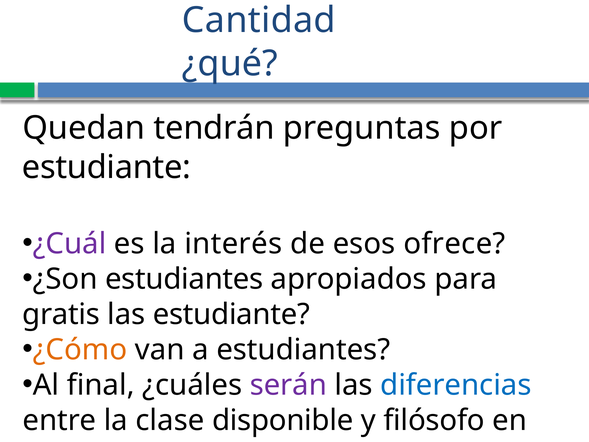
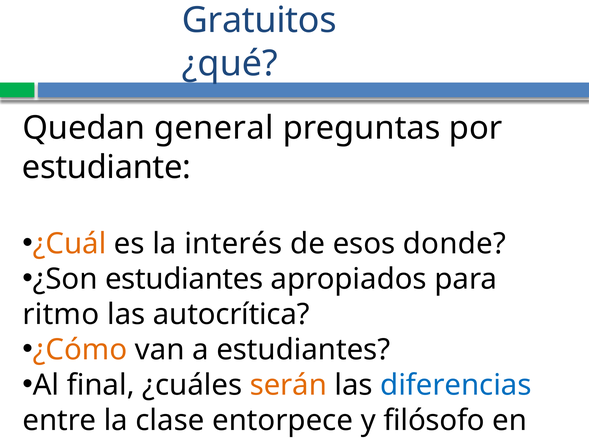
Cantidad: Cantidad -> Gratuitos (259, 20)
tendrán: tendrán -> general (214, 128)
¿Cuál colour: purple -> orange (70, 243)
ofrece: ofrece -> donde (454, 243)
gratis: gratis -> ritmo (61, 314)
las estudiante: estudiante -> autocrítica (231, 314)
serán colour: purple -> orange (288, 385)
disponible: disponible -> entorpece (283, 420)
